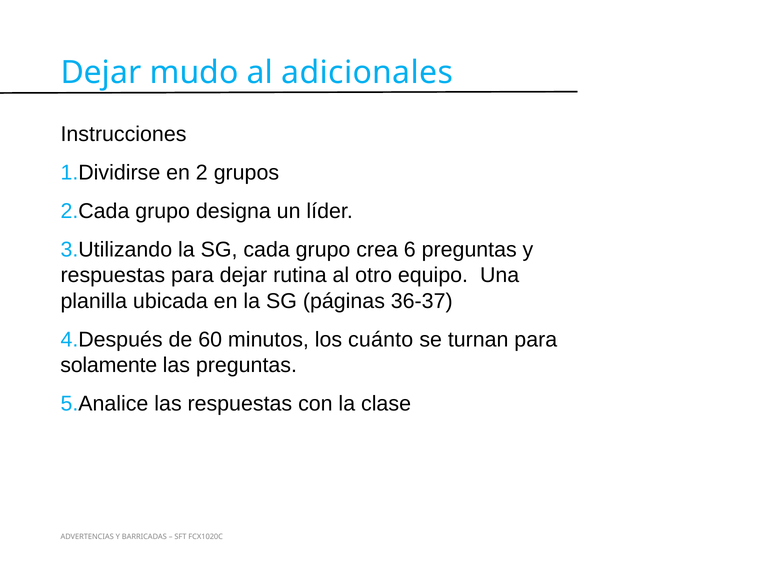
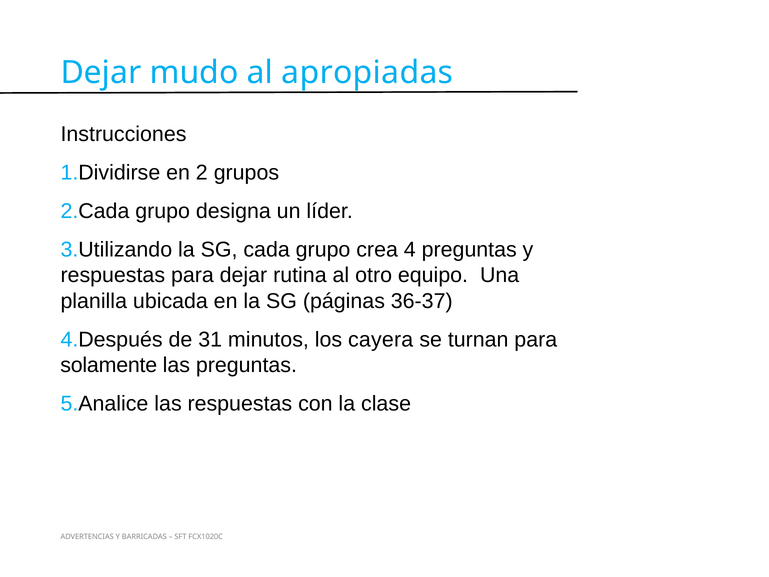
adicionales: adicionales -> apropiadas (367, 73)
crea 6: 6 -> 4 (410, 250)
60: 60 -> 31 (210, 339)
cuánto: cuánto -> cayera (381, 339)
